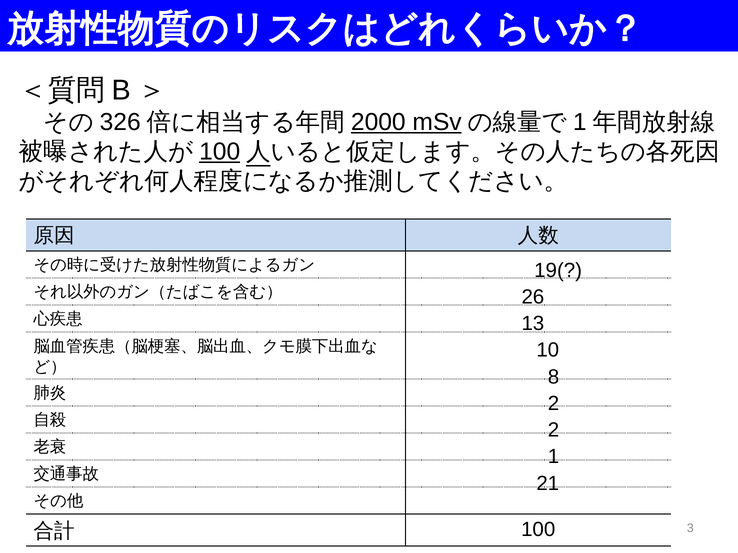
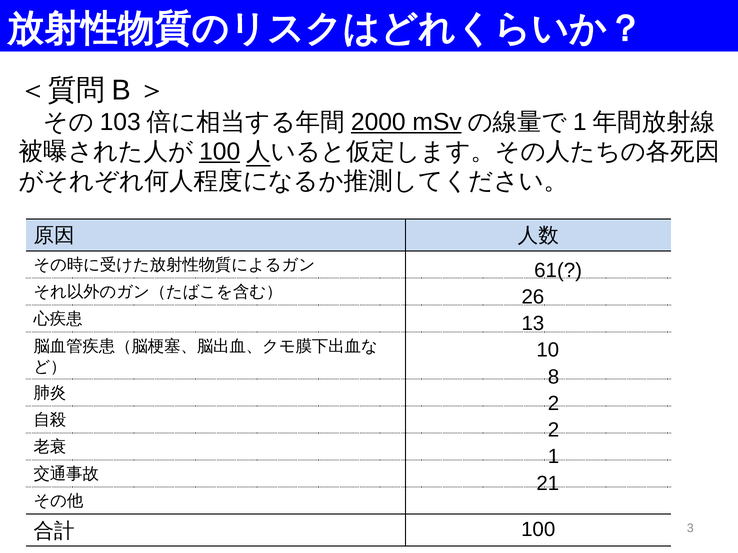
326: 326 -> 103 (120, 122)
19(: 19( -> 61( (558, 271)
